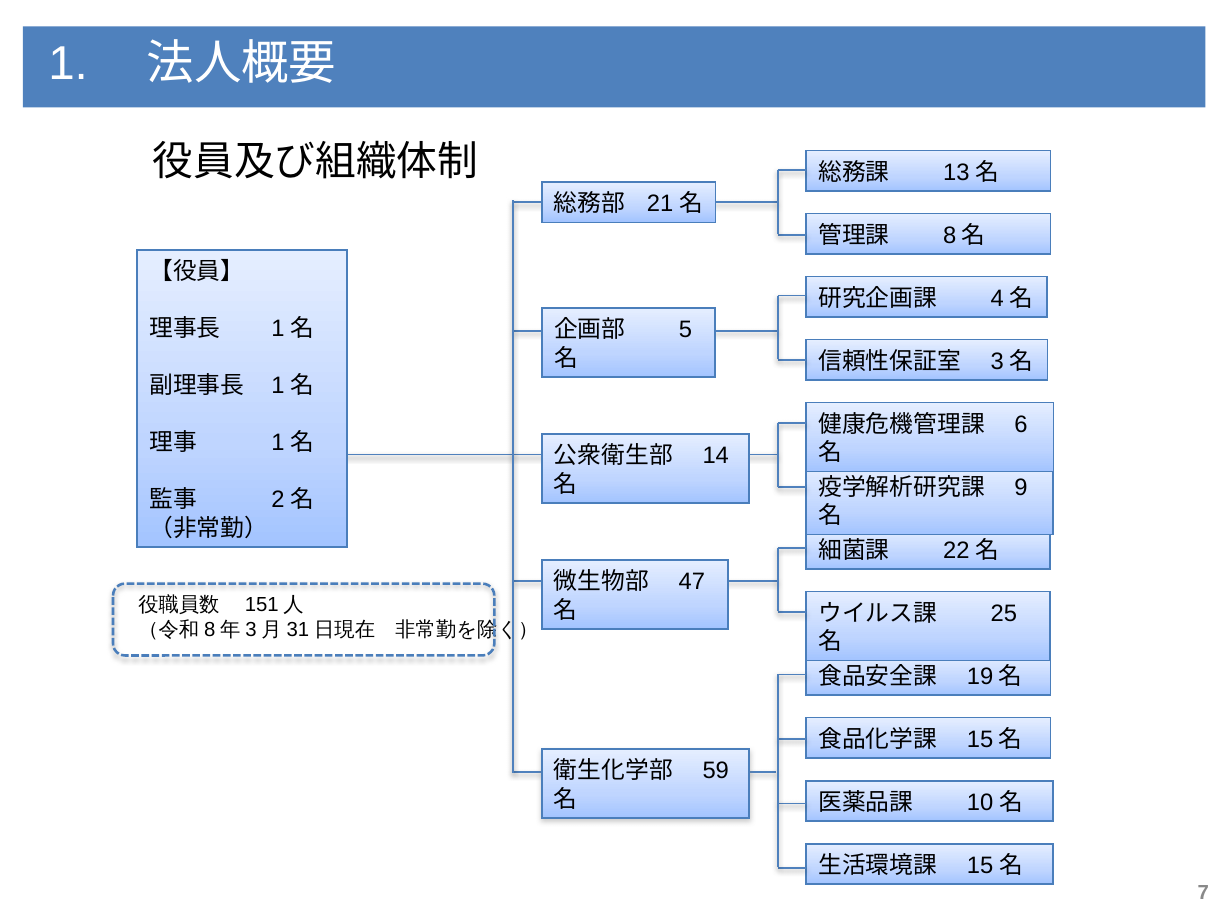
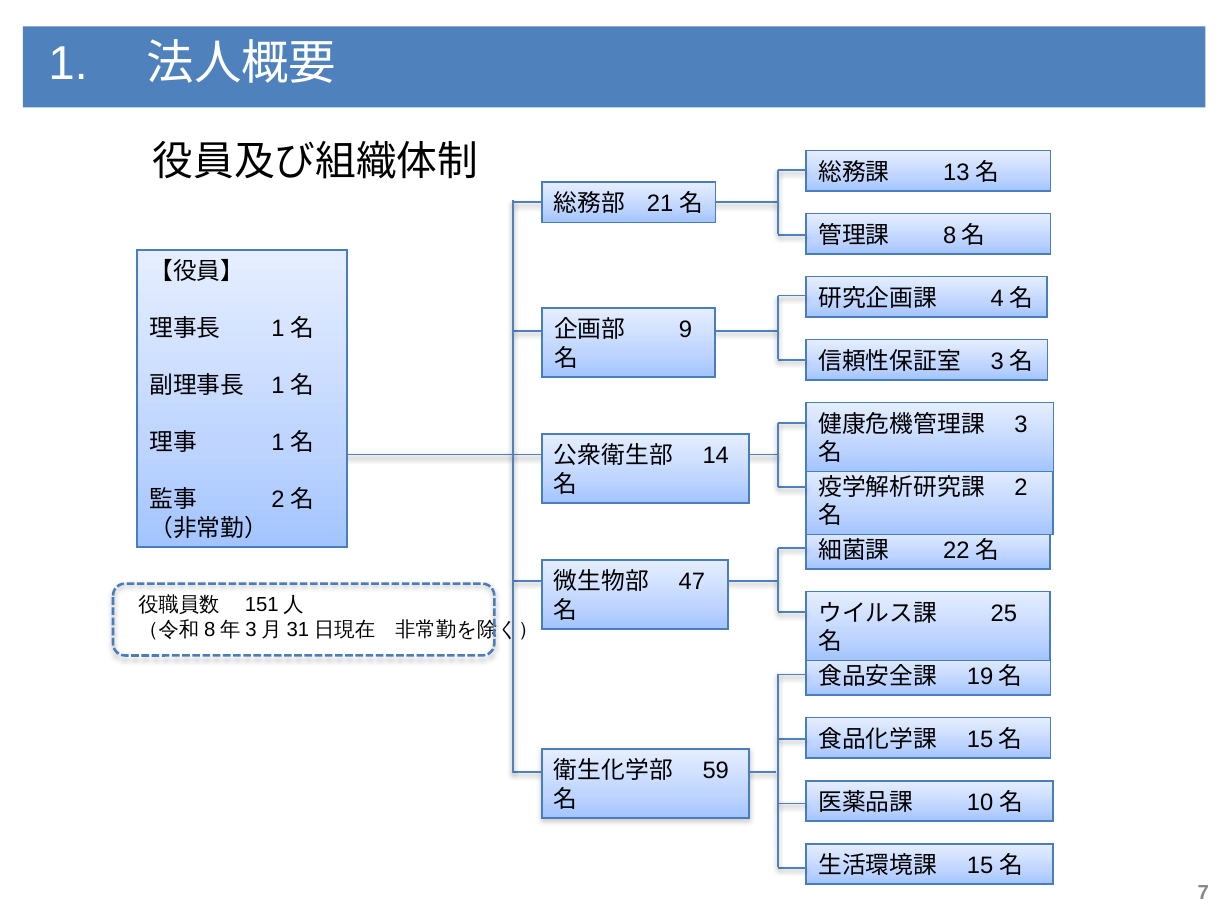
5: 5 -> 9 (685, 330)
6: 6 -> 3 (1021, 424)
9: 9 -> 2 (1021, 487)
